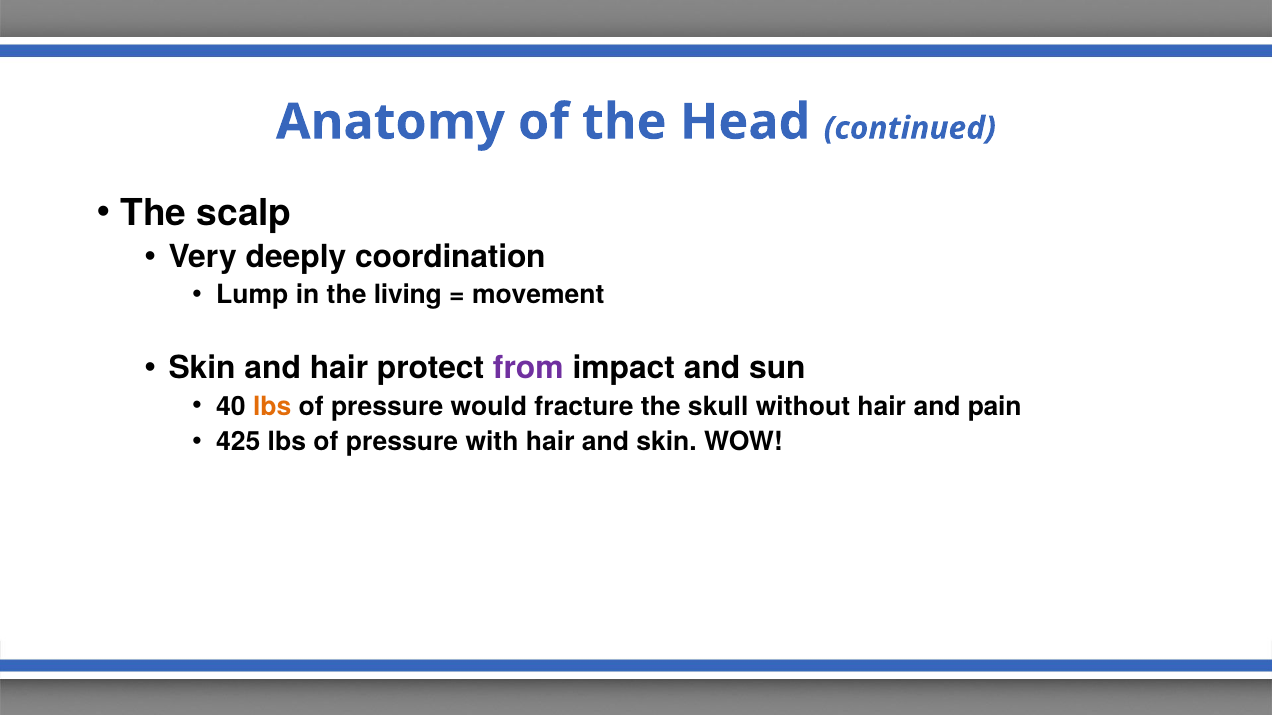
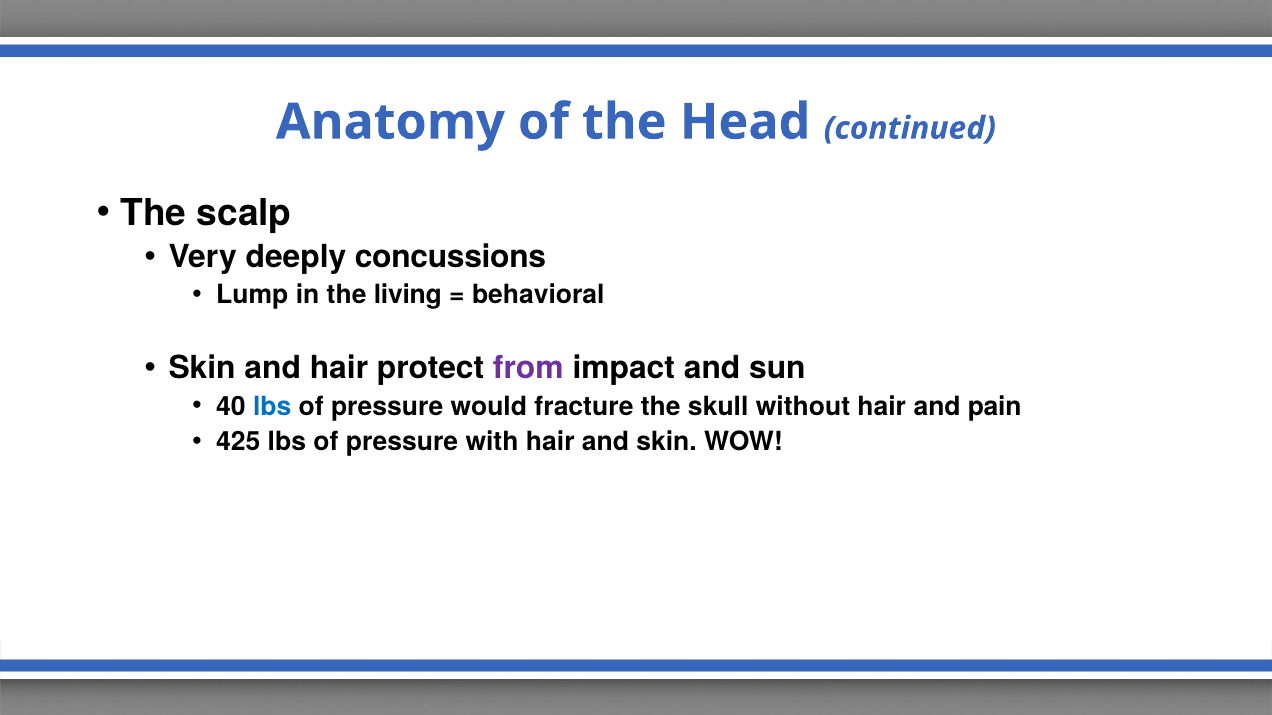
coordination: coordination -> concussions (450, 257)
movement: movement -> behavioral (538, 295)
lbs colour: orange -> blue (272, 407)
